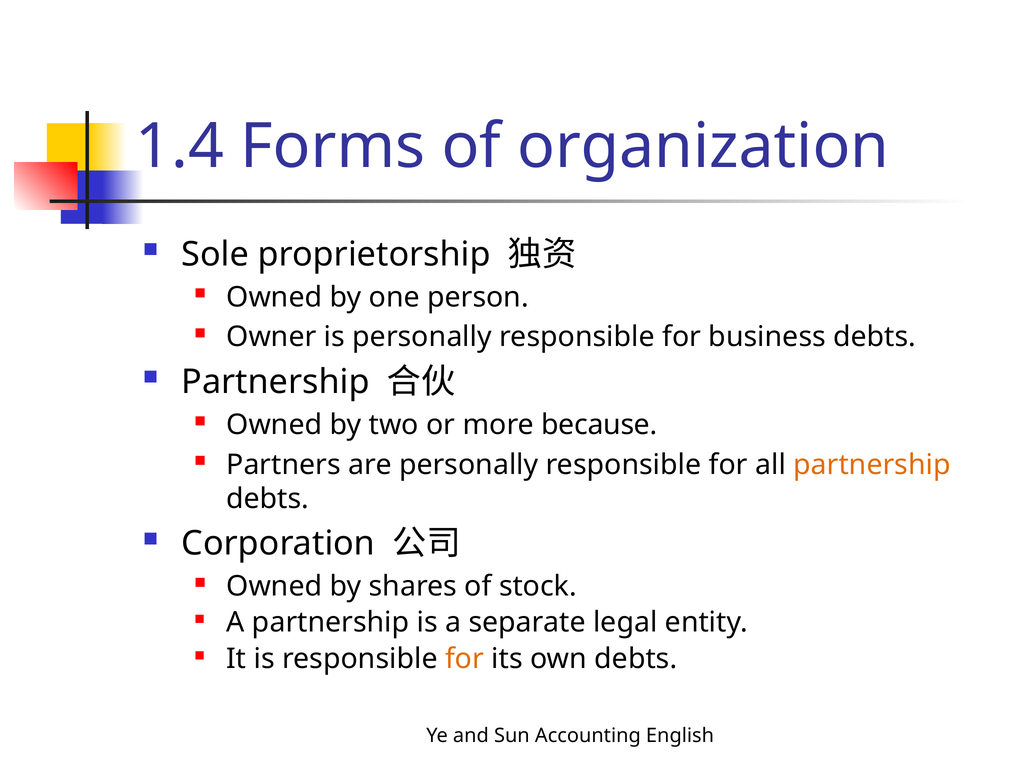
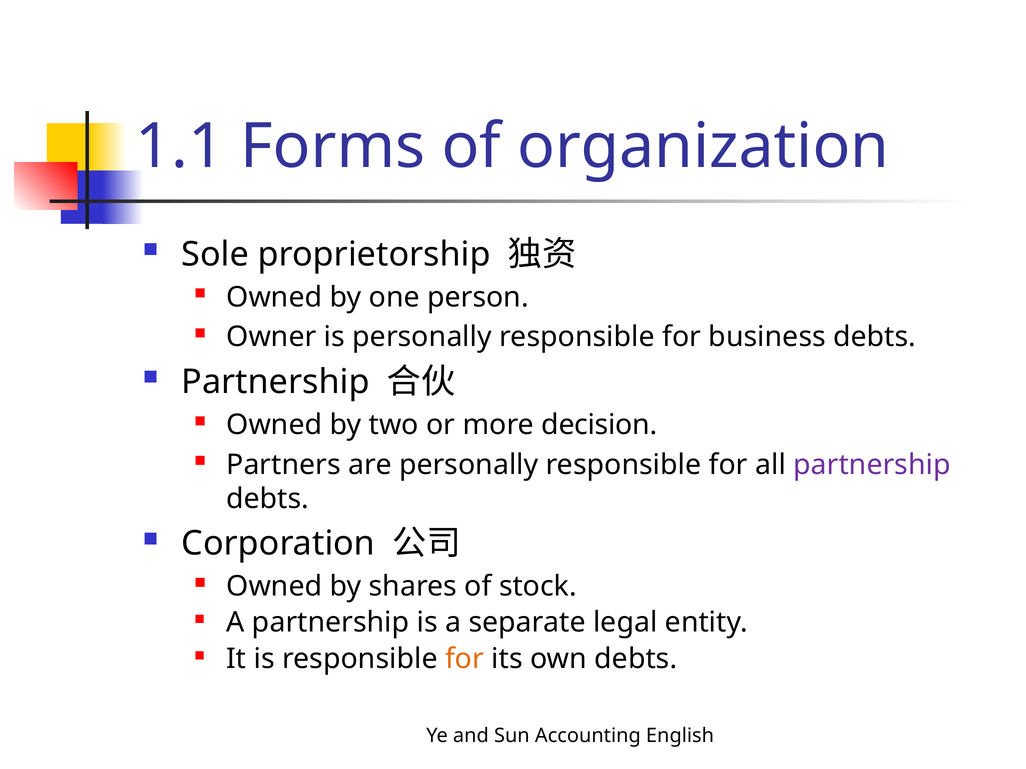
1.4: 1.4 -> 1.1 (180, 147)
because: because -> decision (599, 425)
partnership colour: orange -> purple (872, 465)
